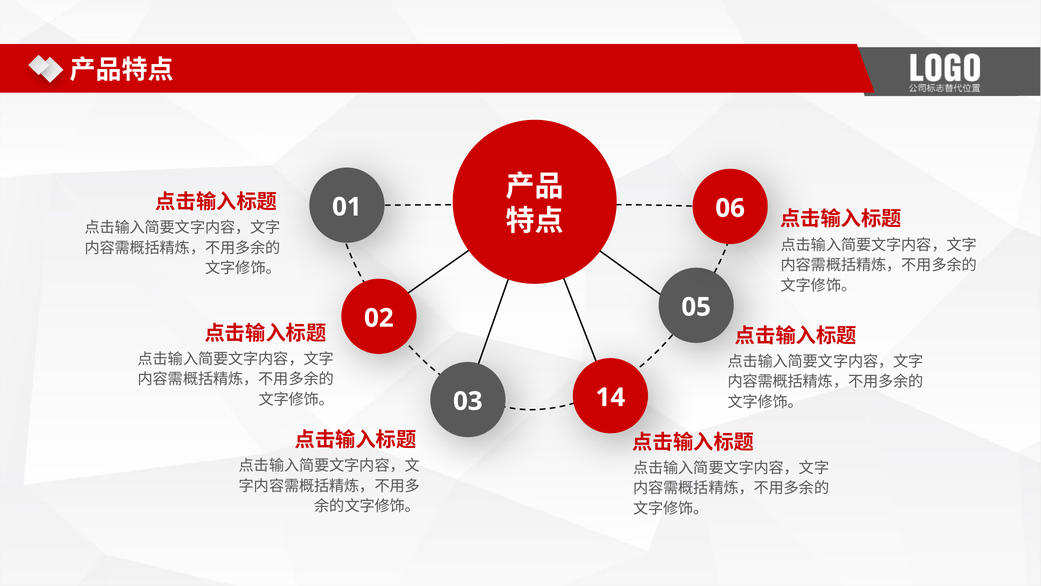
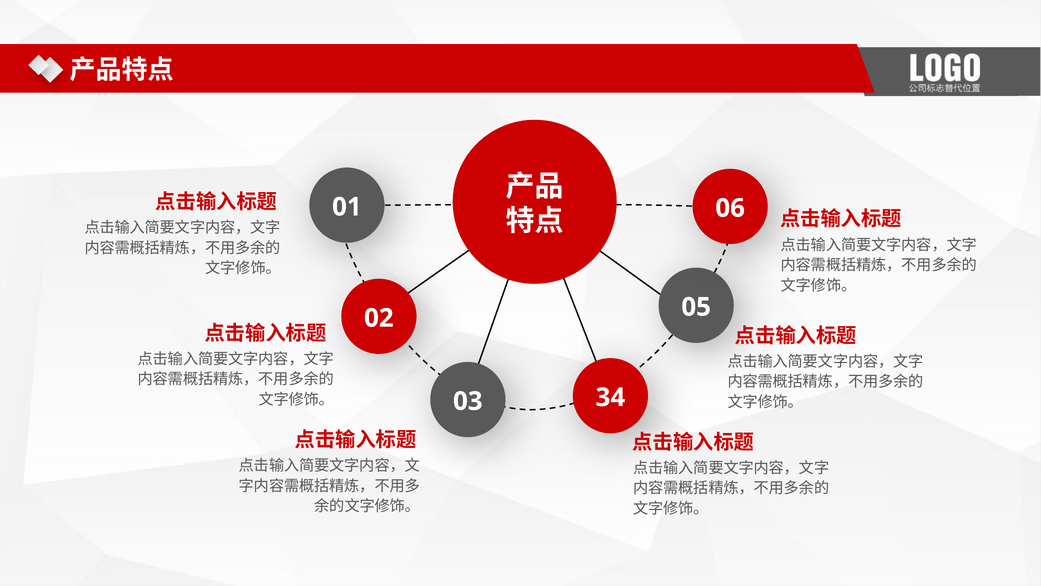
14: 14 -> 34 (610, 397)
